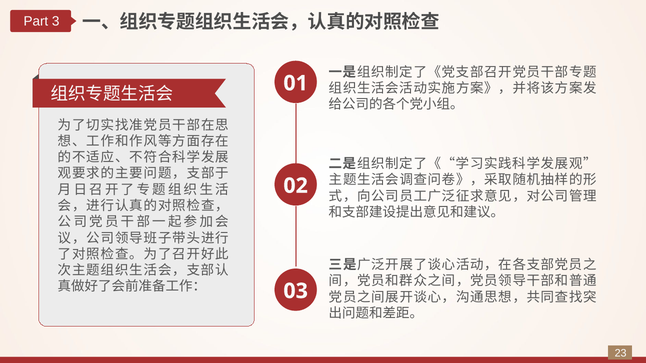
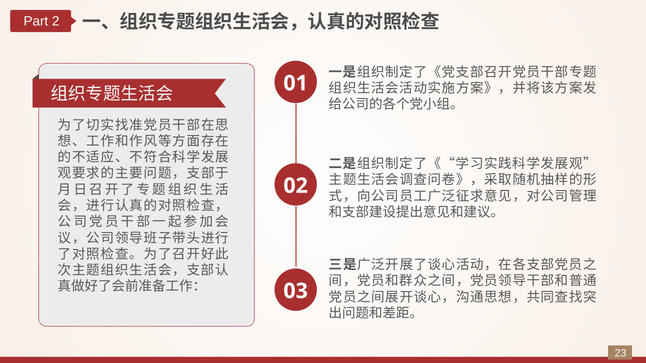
3: 3 -> 2 (56, 21)
